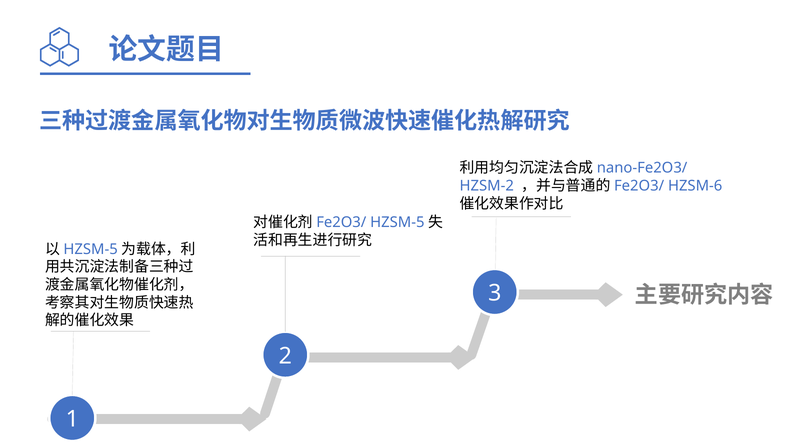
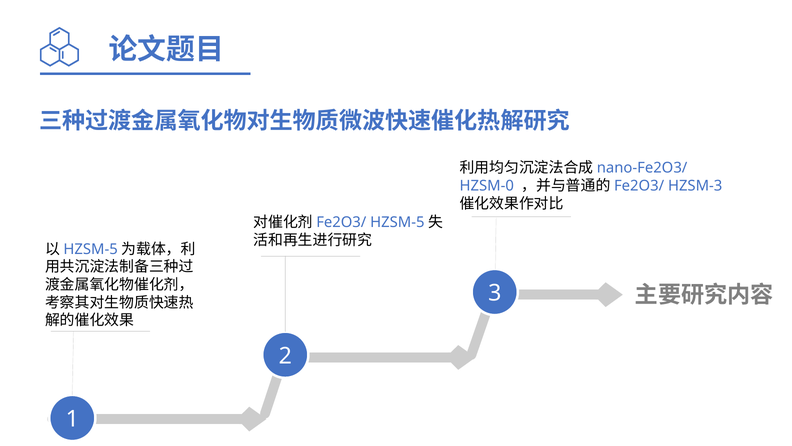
HZSM-2: HZSM-2 -> HZSM-0 (487, 186)
HZSM-6: HZSM-6 -> HZSM-3 (695, 186)
